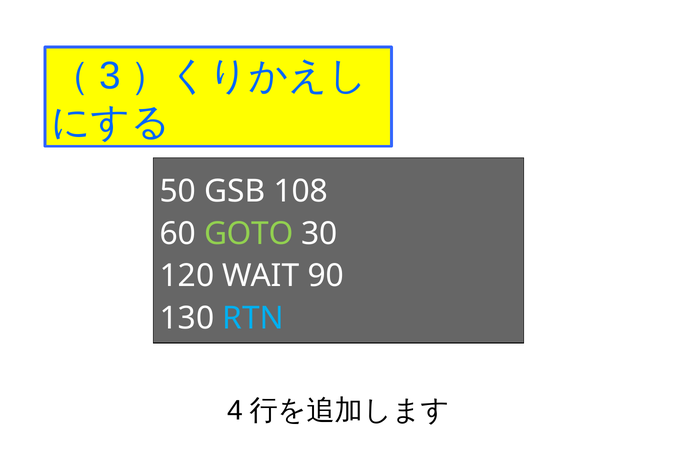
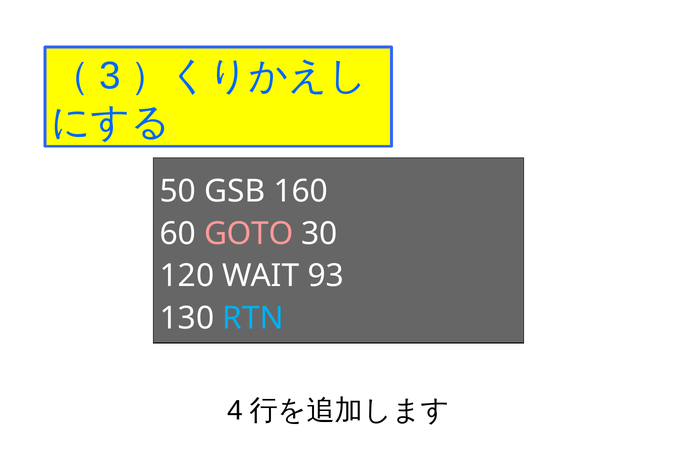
108: 108 -> 160 (301, 191)
GOTO colour: light green -> pink (249, 234)
90: 90 -> 93 (326, 276)
